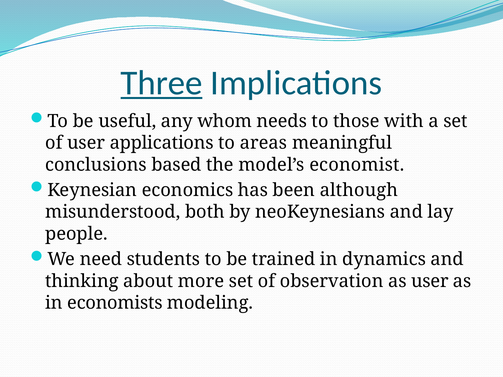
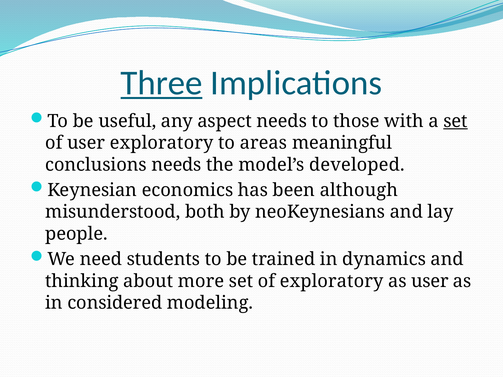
whom: whom -> aspect (225, 121)
set underline: none -> present (456, 121)
user applications: applications -> exploratory (162, 143)
conclusions based: based -> needs (176, 165)
economist: economist -> developed (357, 165)
of observation: observation -> exploratory (332, 281)
economists: economists -> considered (115, 303)
